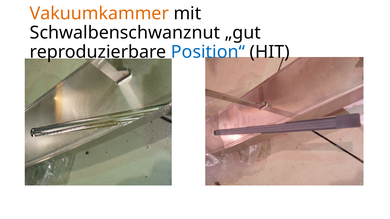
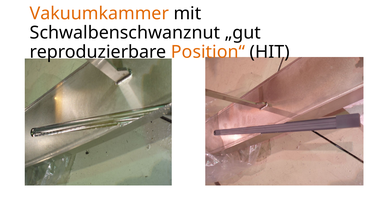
Position“ colour: blue -> orange (208, 52)
